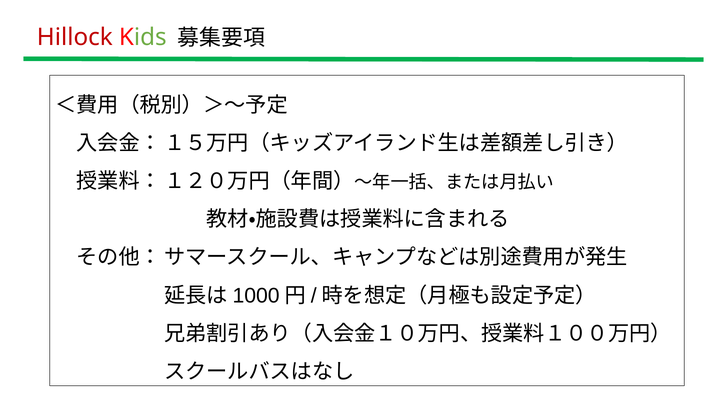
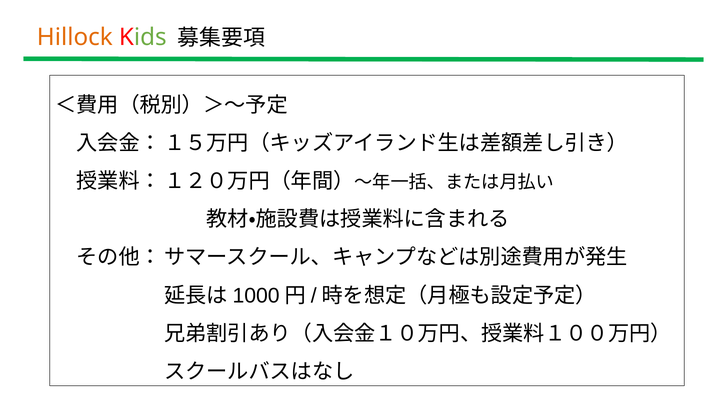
Hillock colour: red -> orange (75, 37)
